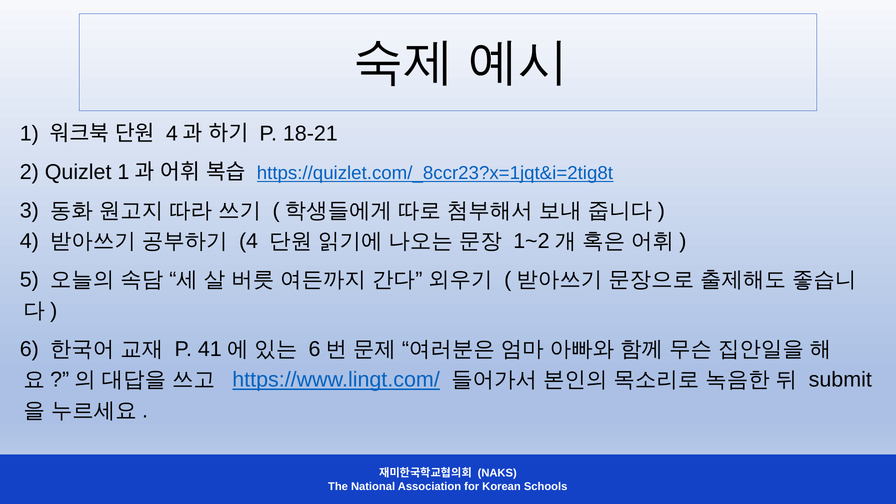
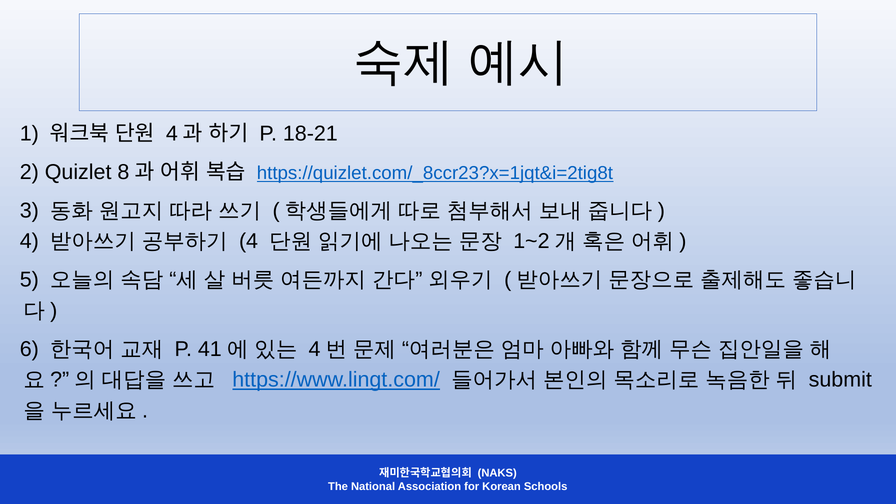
Quizlet 1: 1 -> 8 (123, 172)
6: 6 -> 4 (314, 349)
